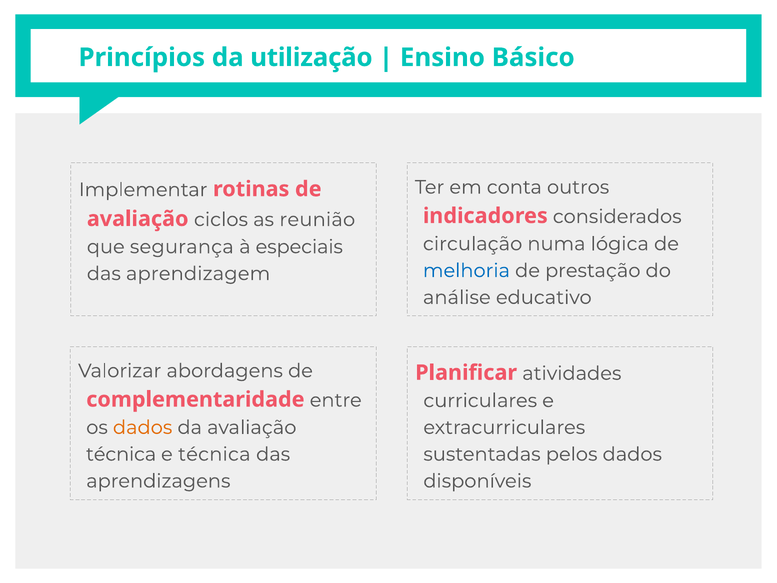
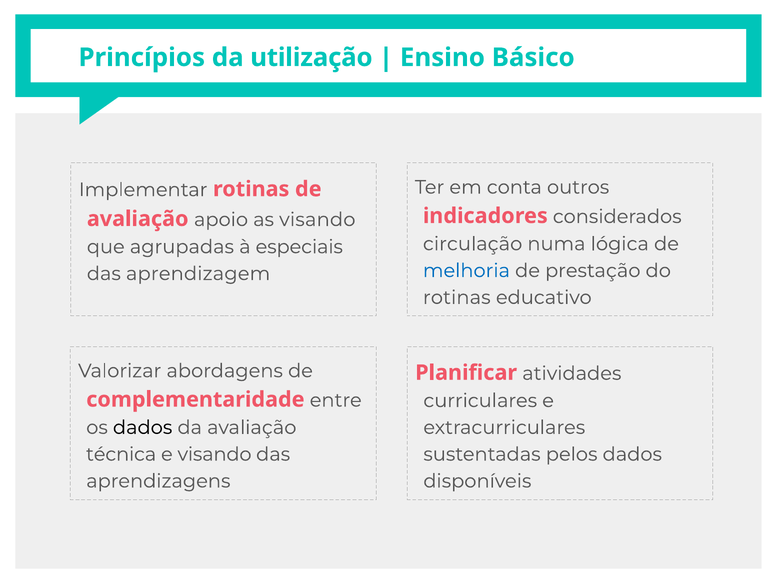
ciclos: ciclos -> apoio (221, 220)
as reunião: reunião -> visando (317, 220)
segurança: segurança -> agrupadas (182, 247)
análise: análise -> rotinas (457, 297)
dados colour: orange -> black (143, 427)
e técnica: técnica -> visando (215, 454)
